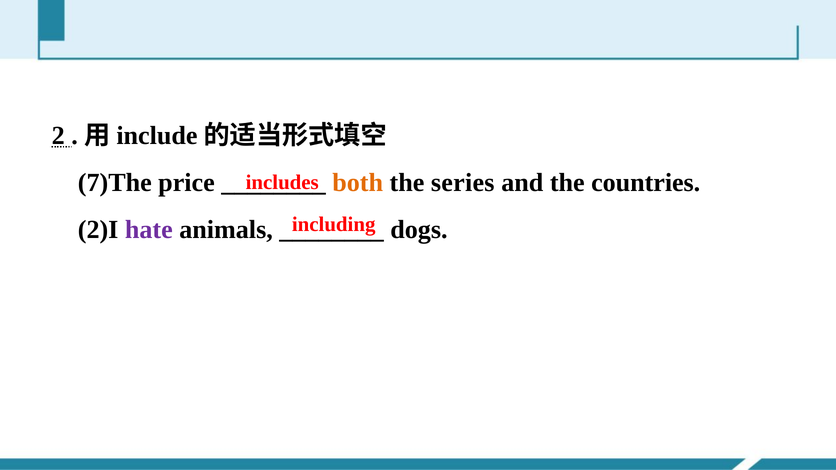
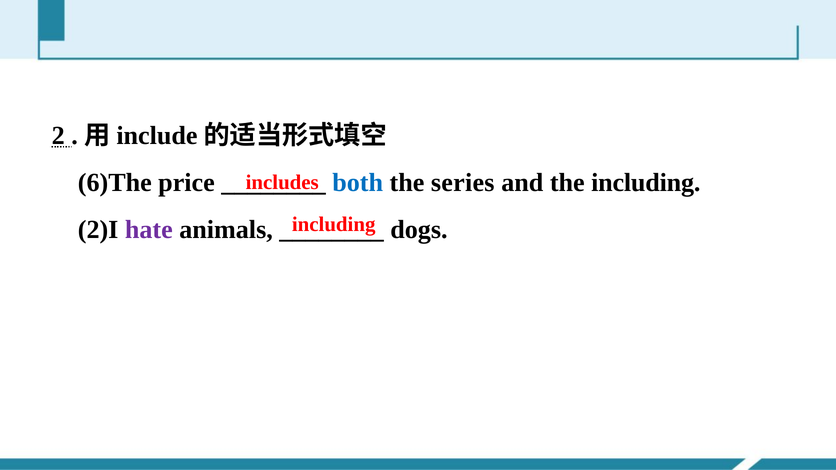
7)The: 7)The -> 6)The (115, 182)
both colour: orange -> blue (358, 182)
the countries: countries -> including (646, 182)
